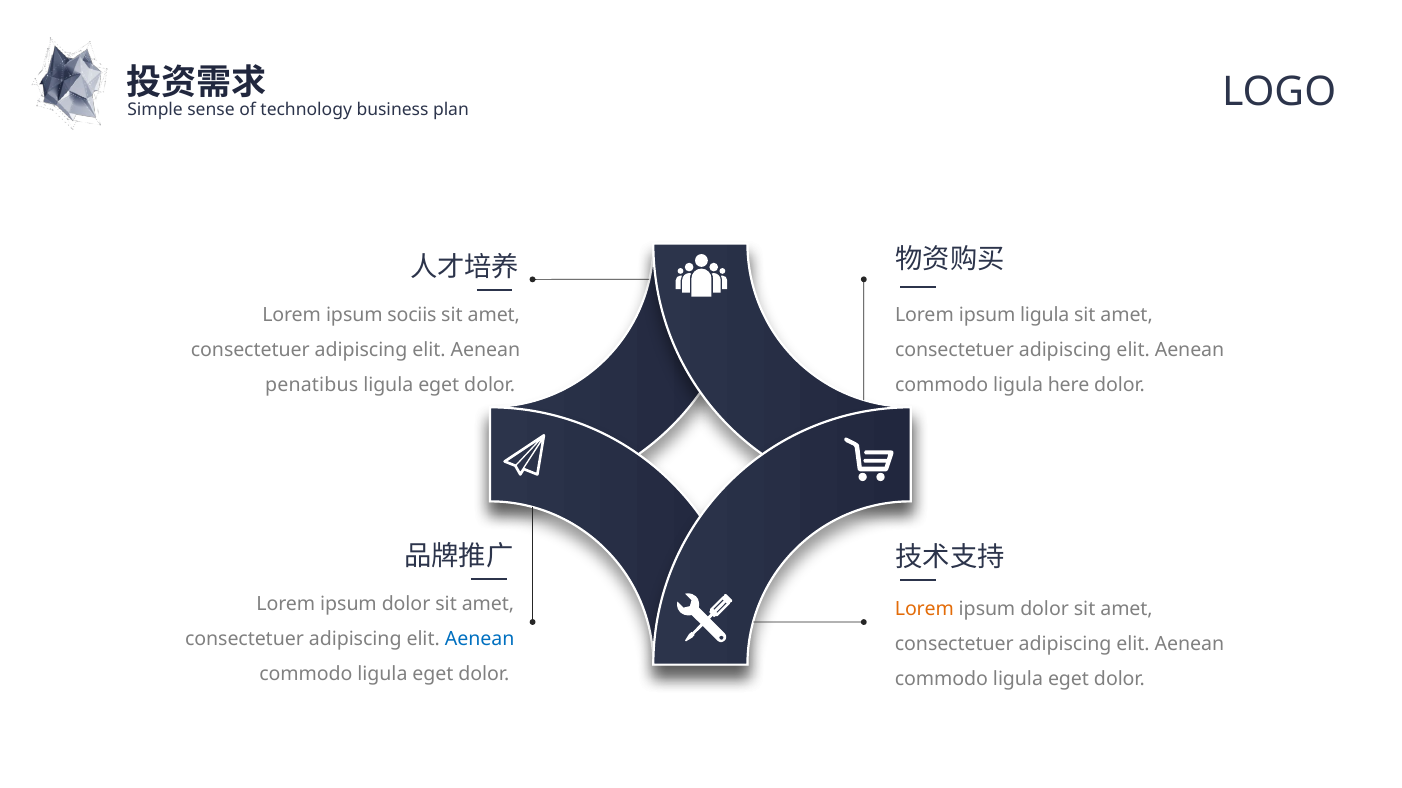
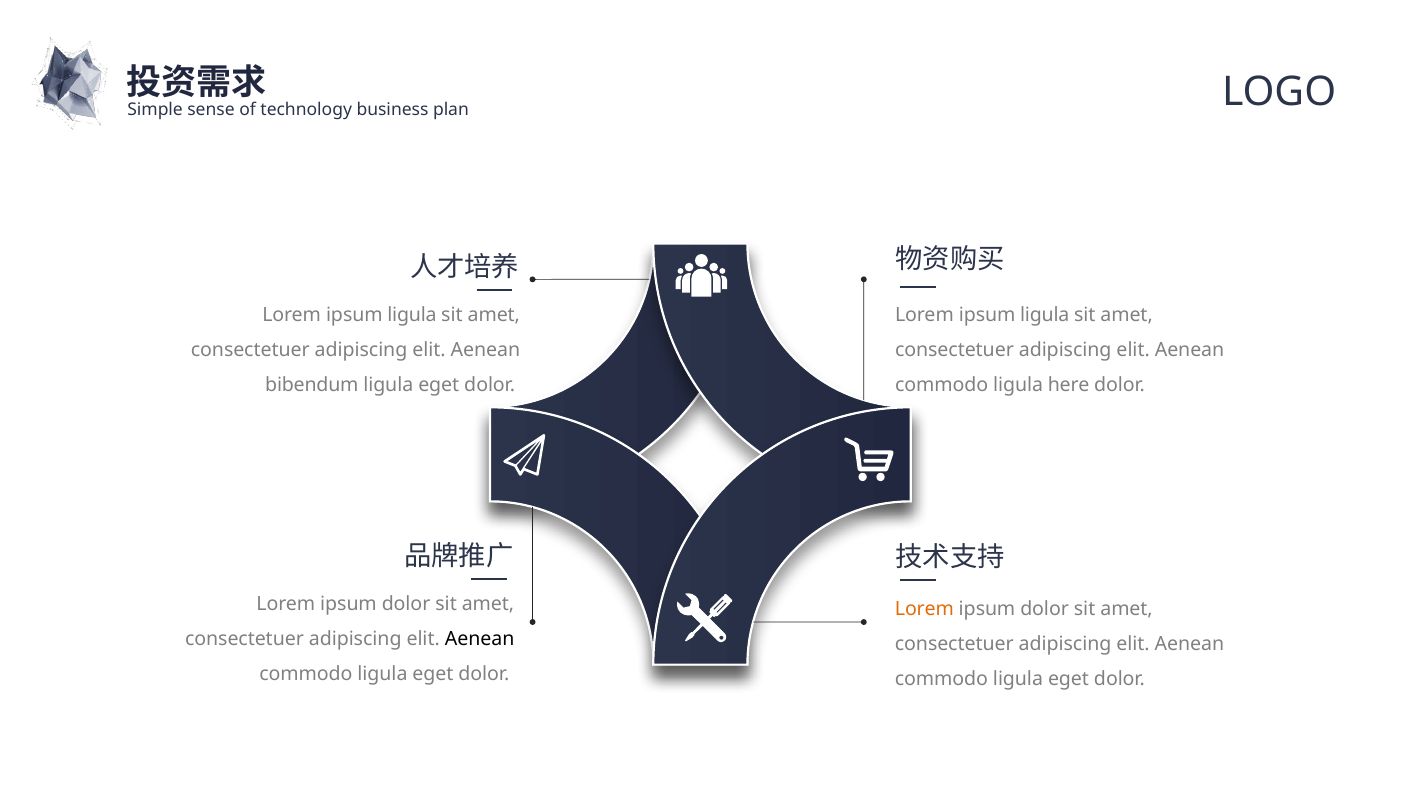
sociis: sociis -> ligula (412, 315)
penatibus: penatibus -> bibendum (312, 385)
Aenean colour: blue -> black (480, 640)
